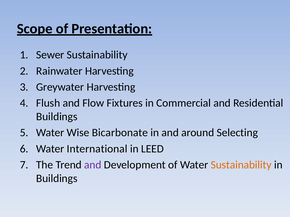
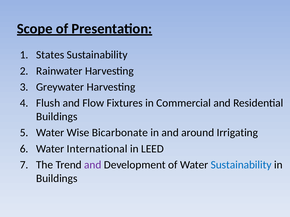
Sewer: Sewer -> States (50, 55)
Selecting: Selecting -> Irrigating (237, 133)
Sustainability colour: orange -> blue (241, 165)
